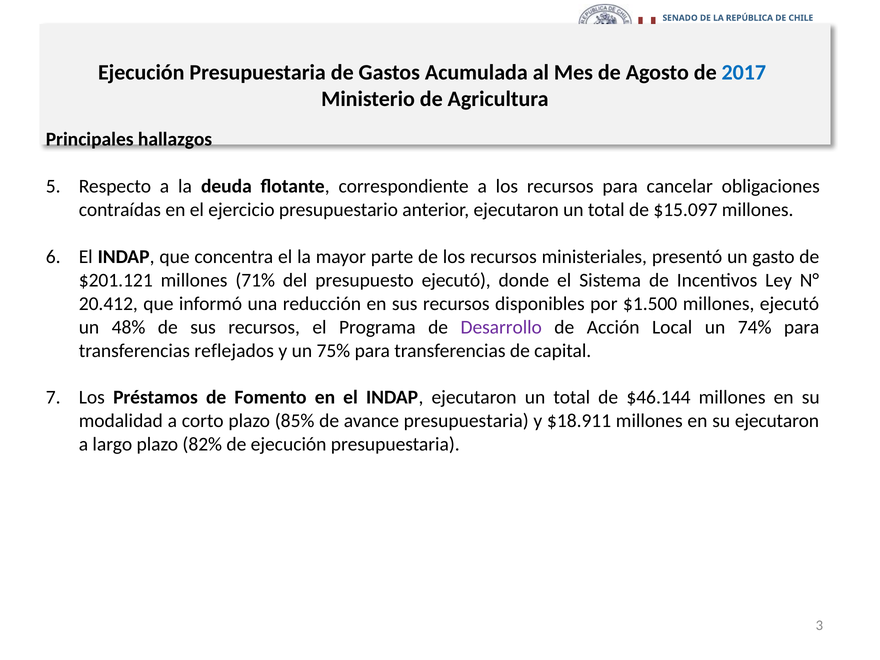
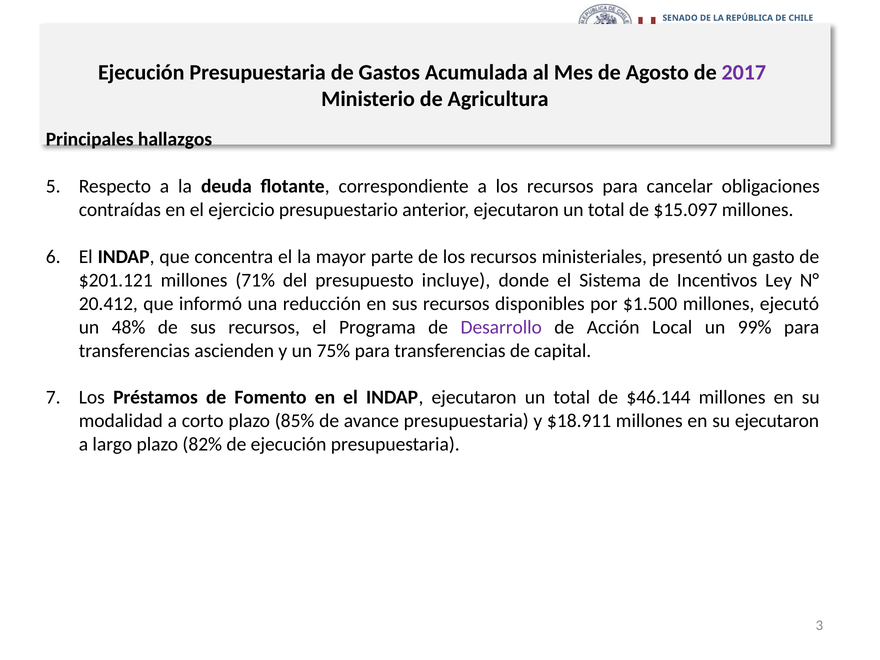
2017 colour: blue -> purple (744, 73)
presupuesto ejecutó: ejecutó -> incluye (456, 280)
74%: 74% -> 99% (755, 327)
reflejados: reflejados -> ascienden (234, 351)
